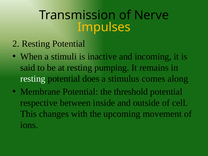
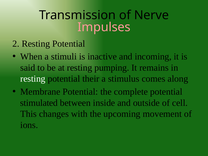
Impulses colour: yellow -> pink (104, 27)
does: does -> their (91, 79)
threshold: threshold -> complete (131, 92)
respective: respective -> stimulated (39, 103)
